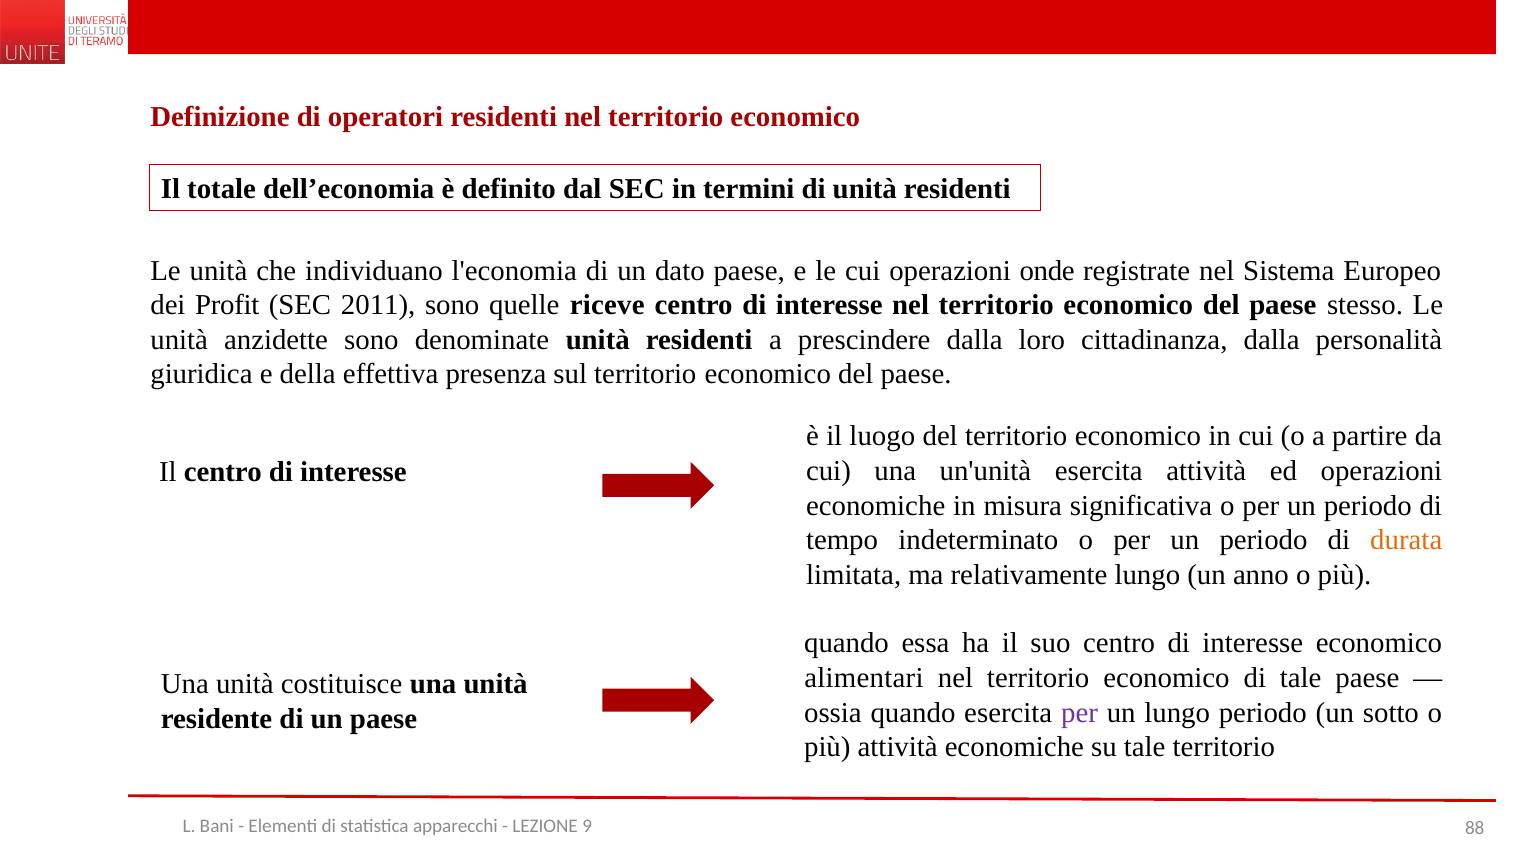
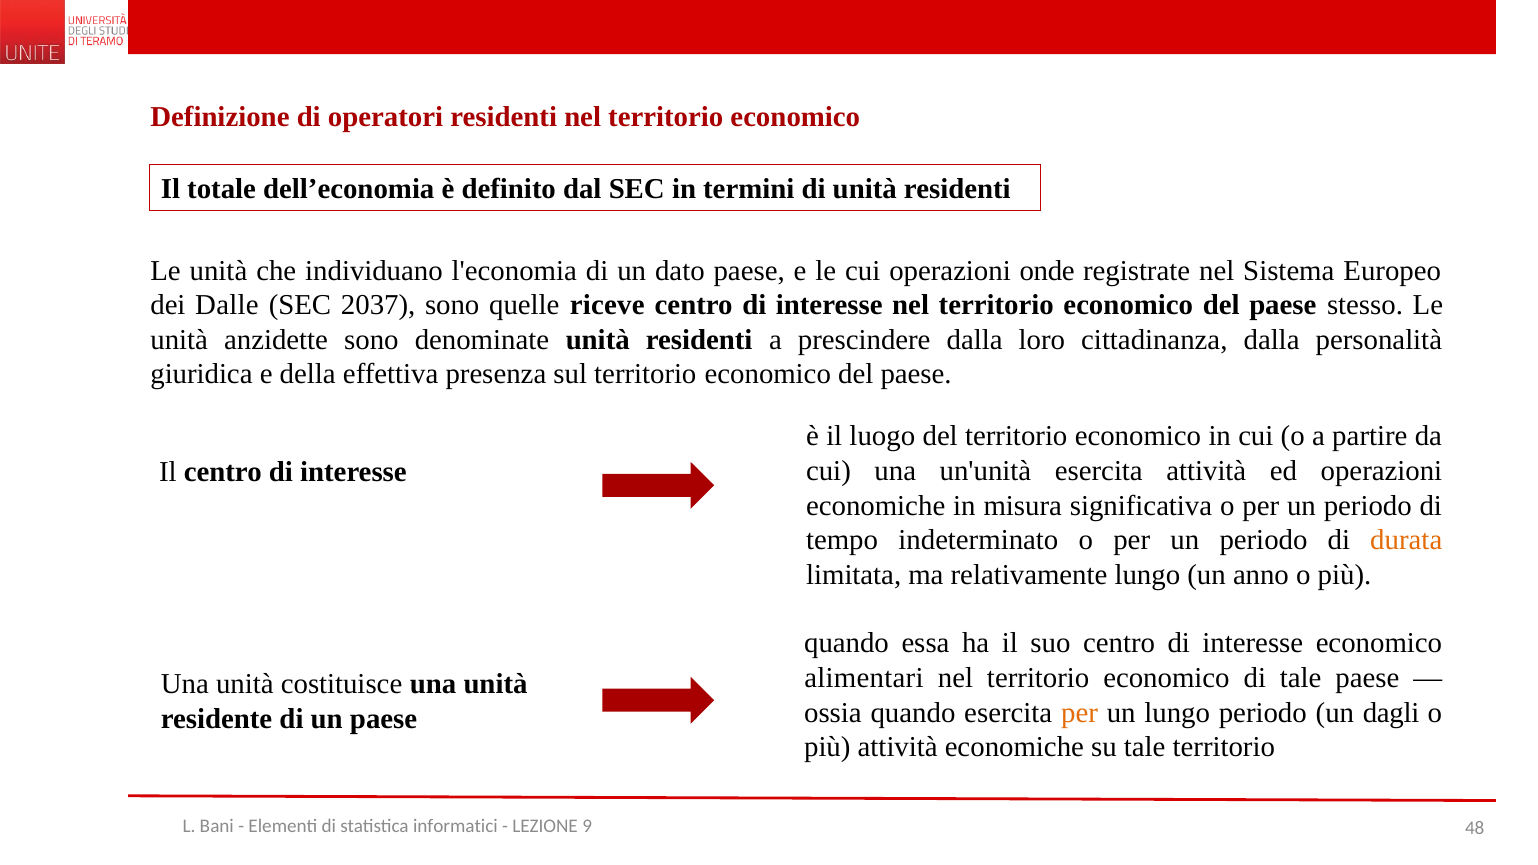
Profit: Profit -> Dalle (227, 305)
2011: 2011 -> 2037 (378, 305)
per colour: purple -> orange (1080, 713)
sotto: sotto -> dagli (1391, 713)
apparecchi: apparecchi -> informatici (455, 826)
88: 88 -> 48 (1475, 829)
